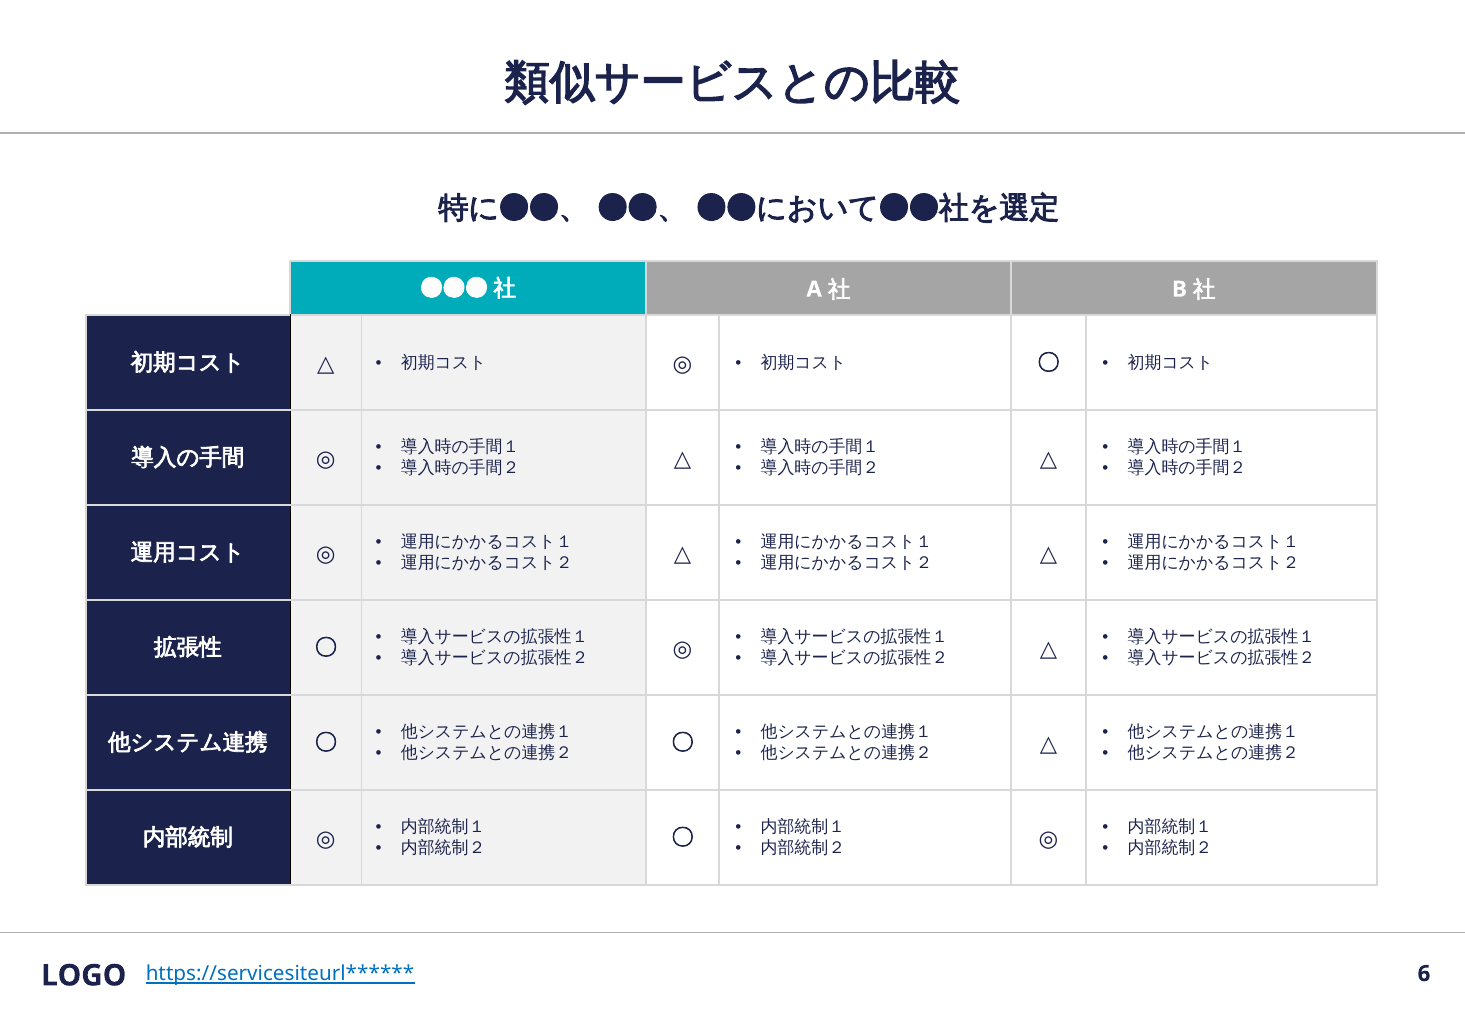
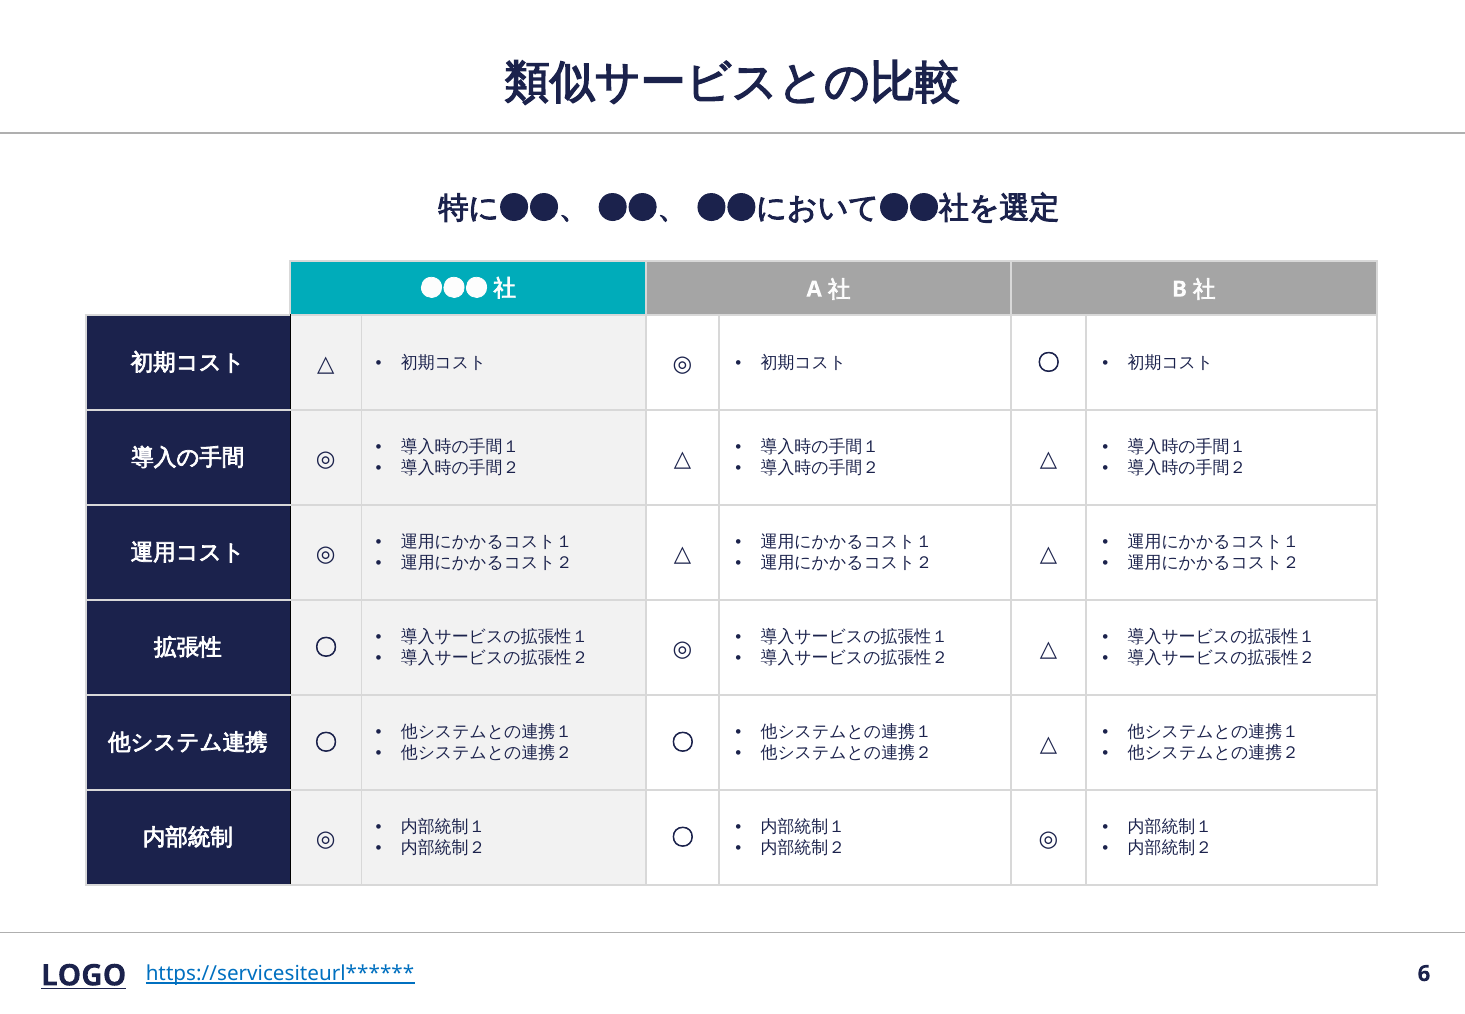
LOGO underline: none -> present (84, 976)
